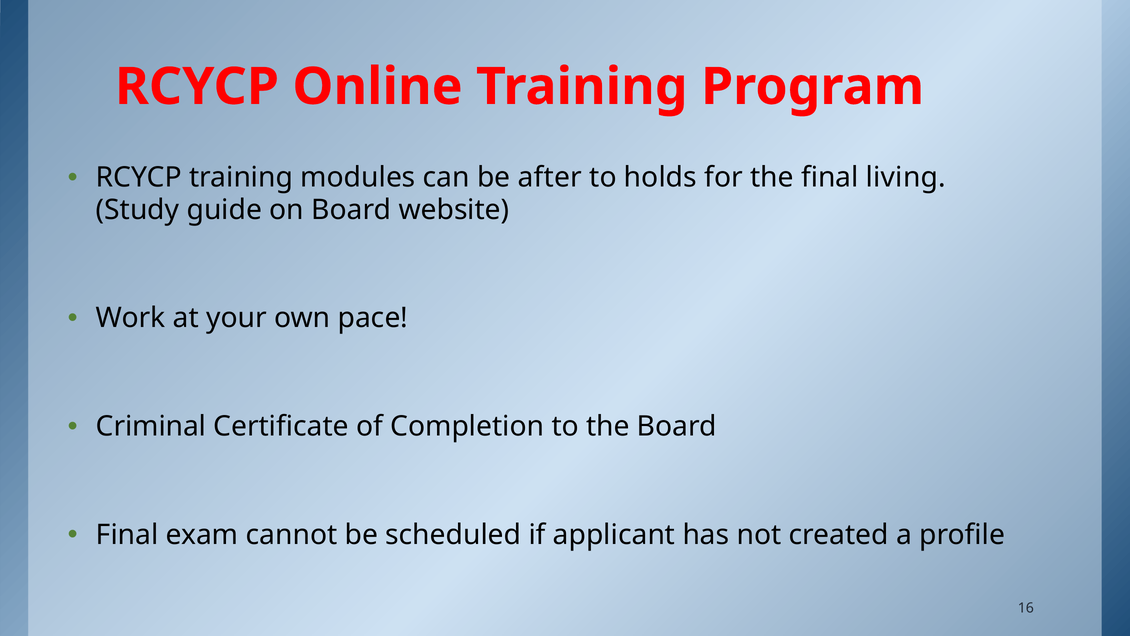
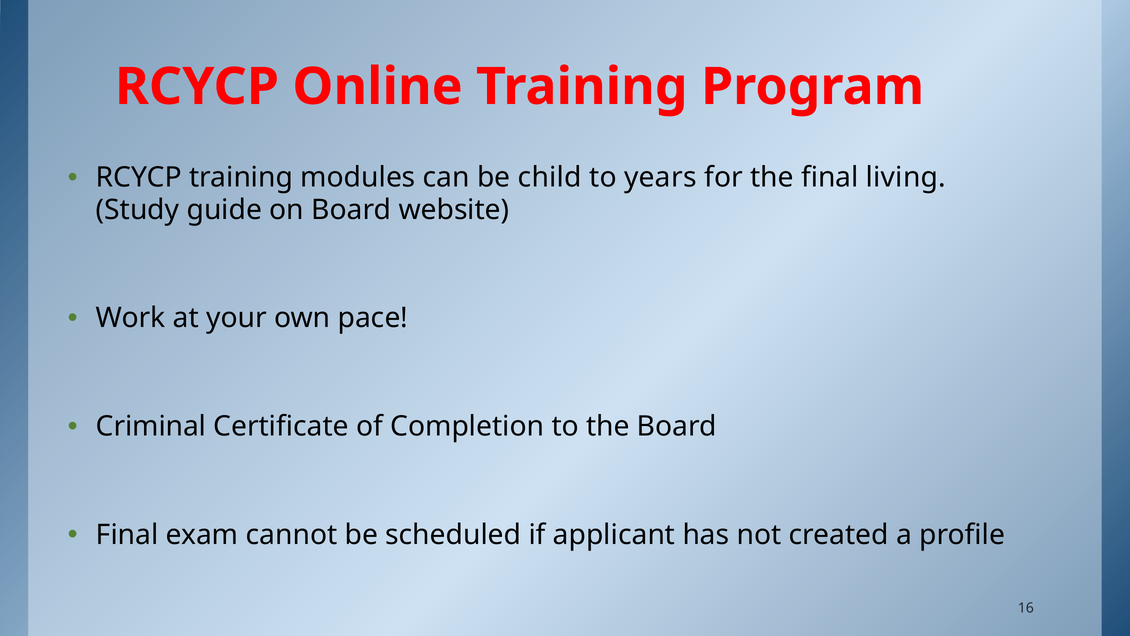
after: after -> child (550, 178)
holds: holds -> years (660, 178)
